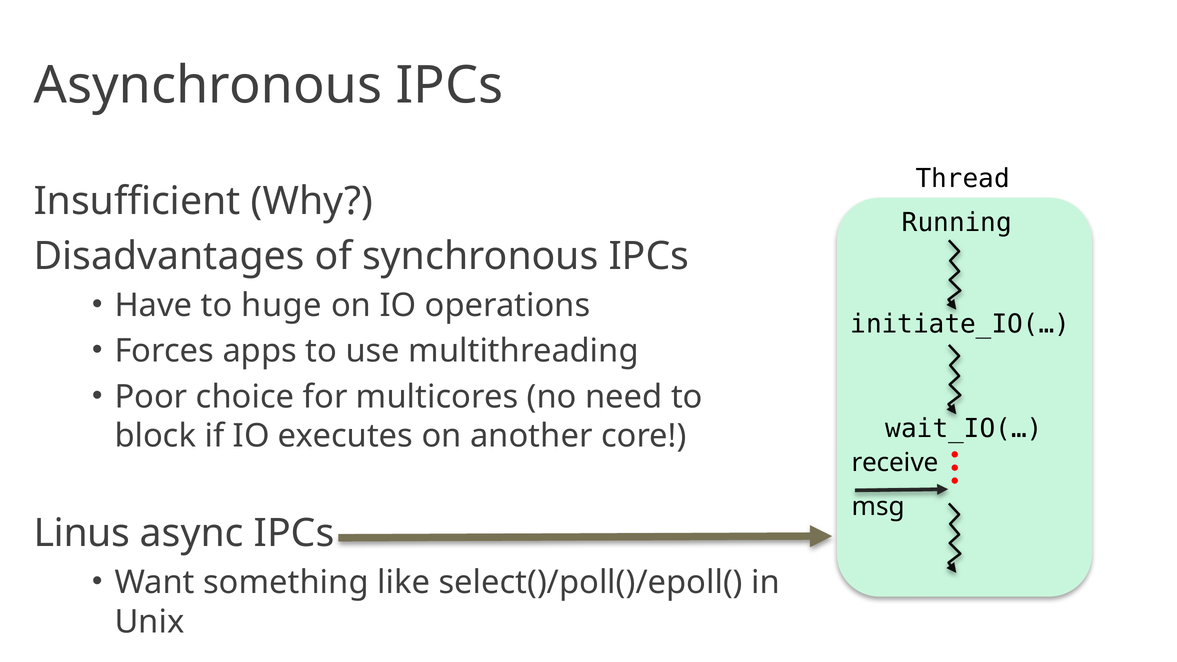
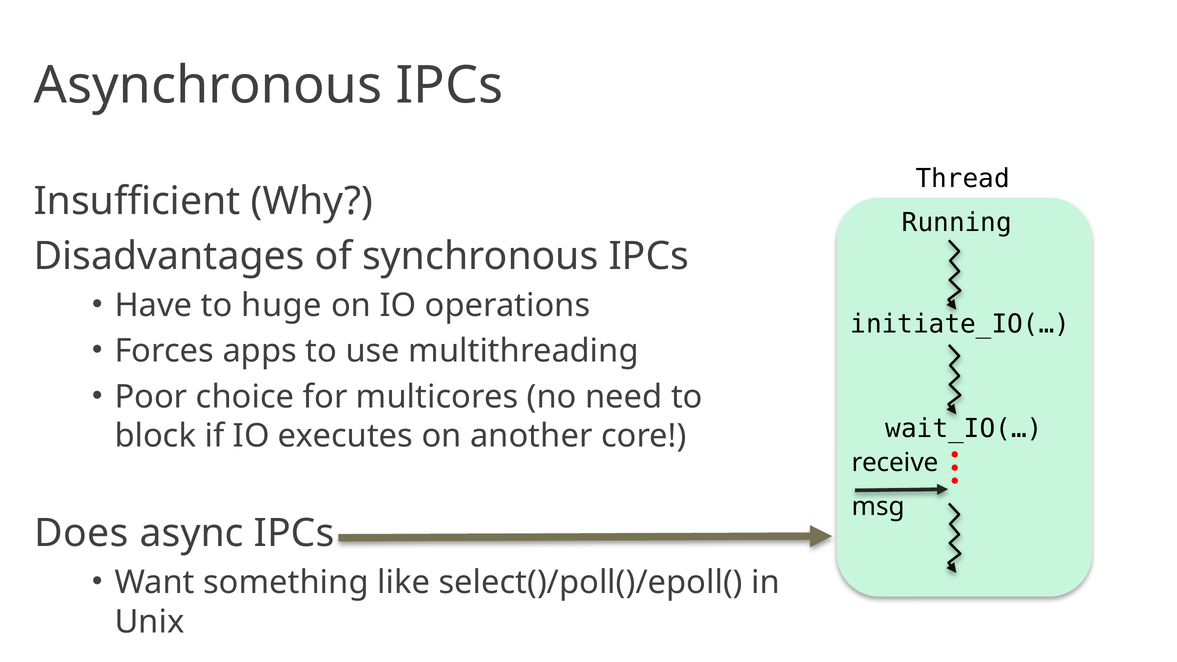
Linus: Linus -> Does (81, 533)
